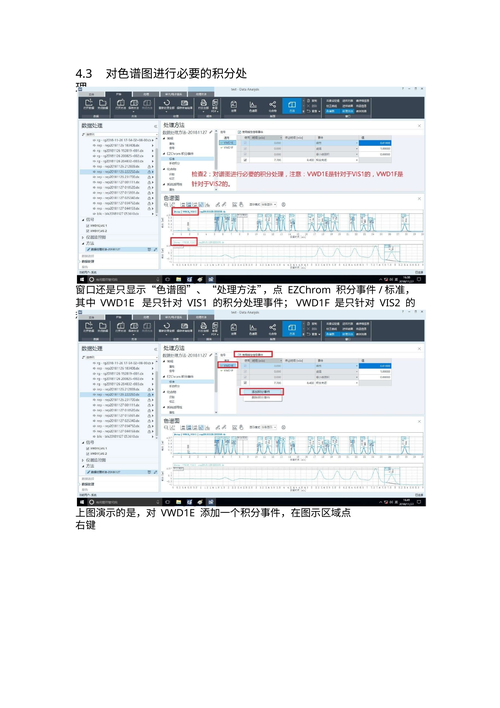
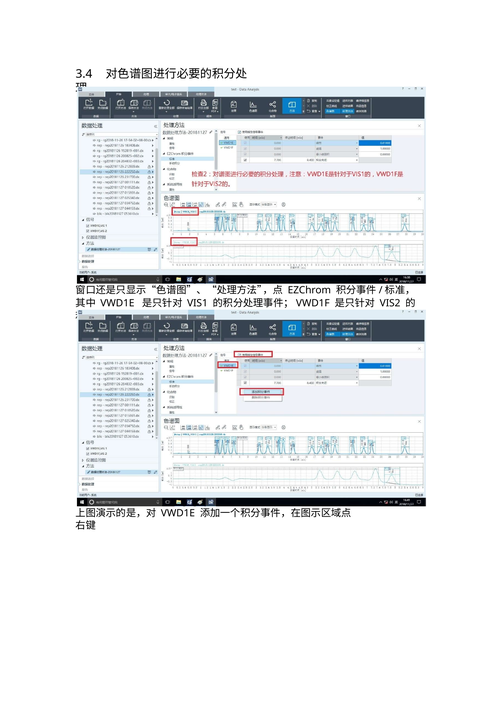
4.3: 4.3 -> 3.4 (84, 74)
